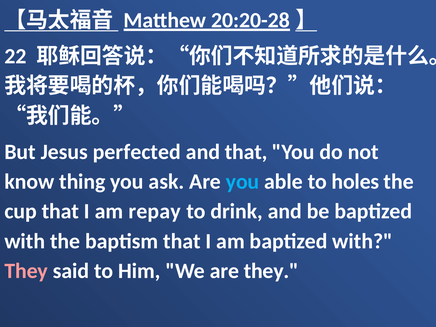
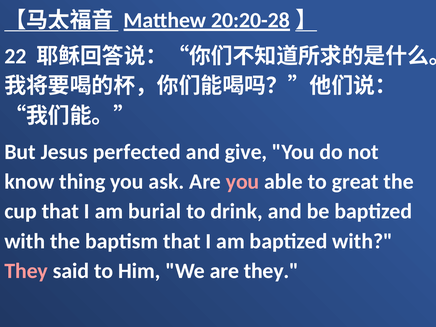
and that: that -> give (246, 152)
you colour: light blue -> pink (243, 182)
holes: holes -> great (355, 182)
repay: repay -> burial (155, 211)
